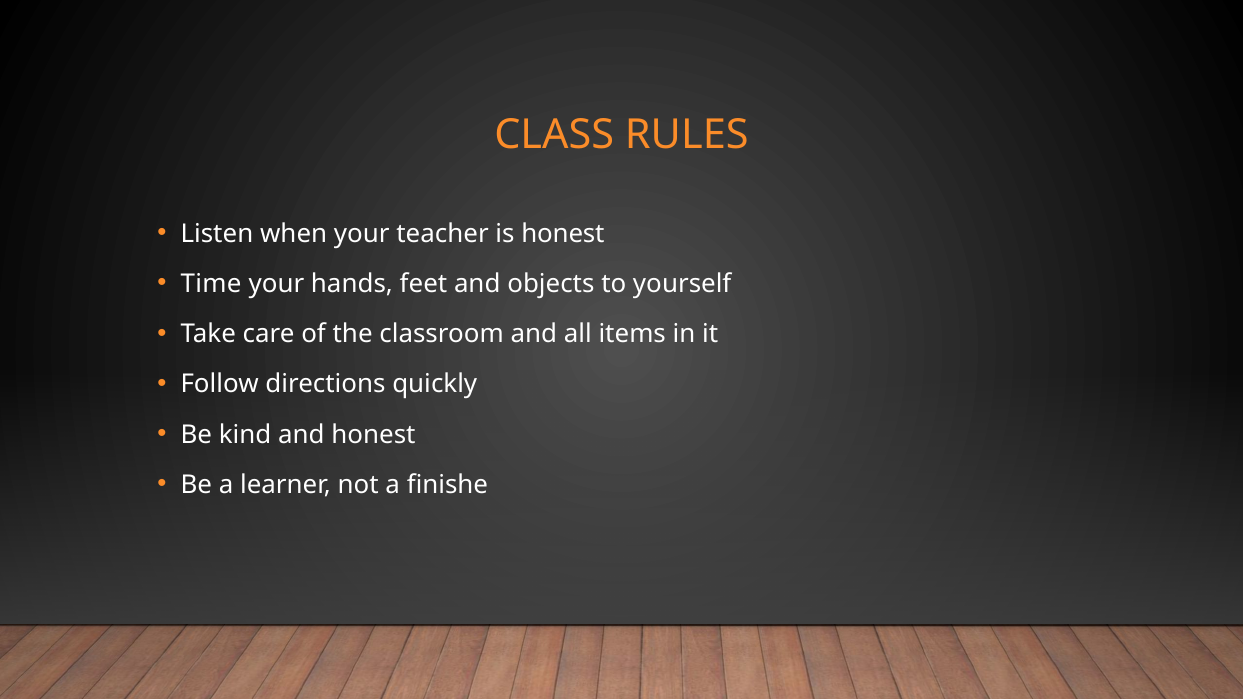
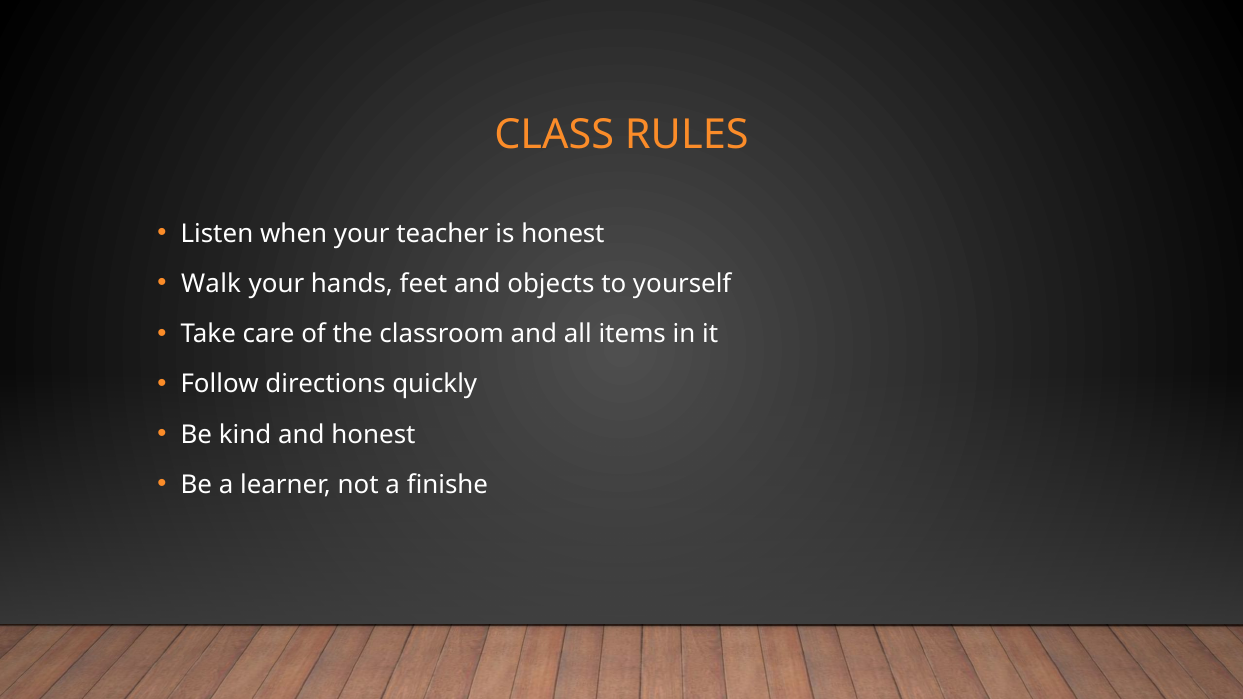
Time: Time -> Walk (211, 284)
